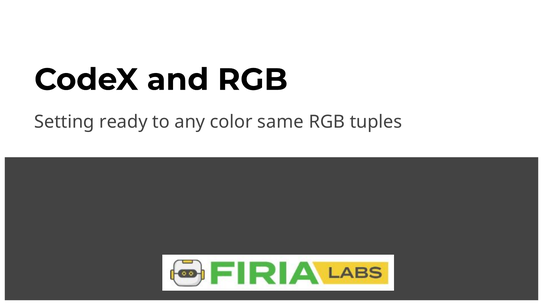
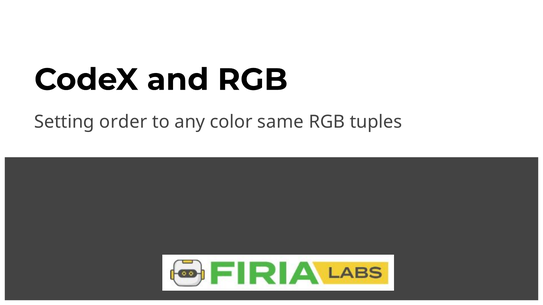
ready: ready -> order (123, 122)
